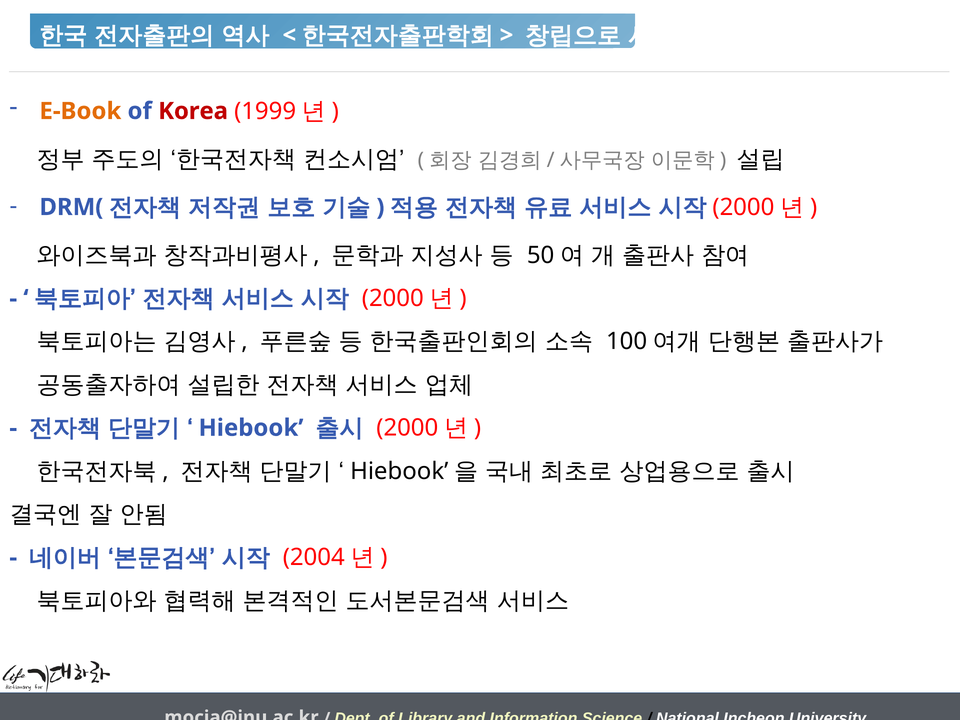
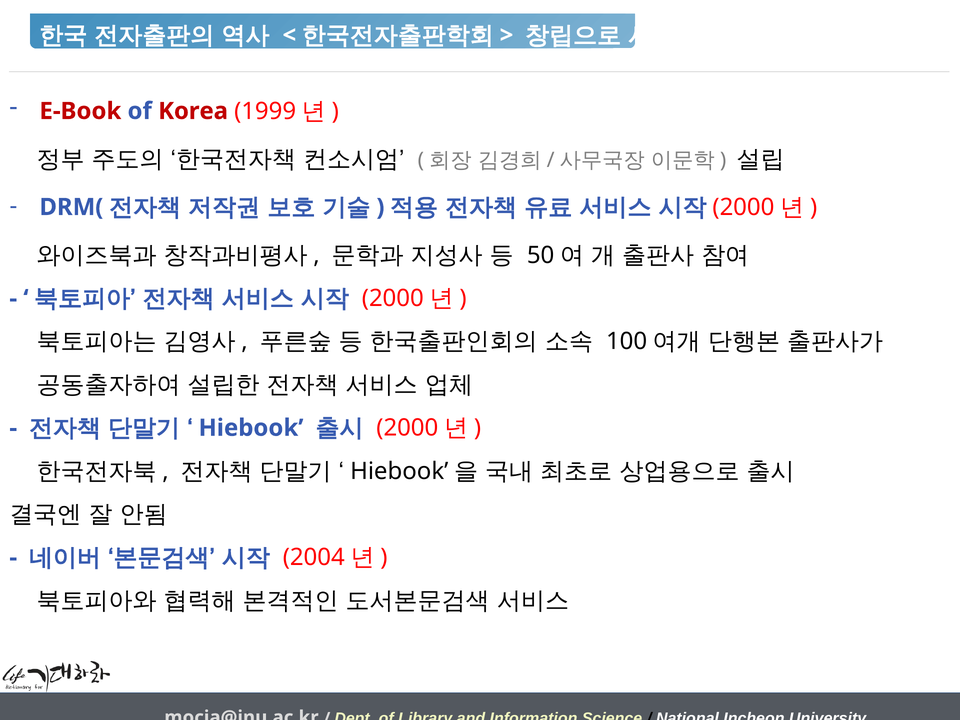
E-Book colour: orange -> red (80, 111)
